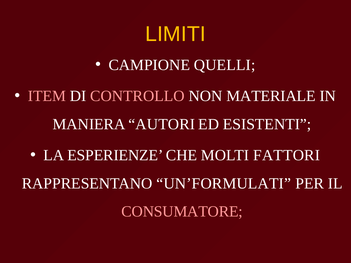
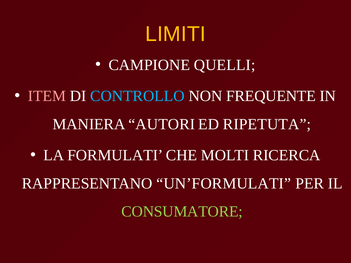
CONTROLLO colour: pink -> light blue (137, 96)
MATERIALE: MATERIALE -> FREQUENTE (271, 96)
ESISTENTI: ESISTENTI -> RIPETUTA (267, 124)
ESPERIENZE: ESPERIENZE -> FORMULATI (115, 155)
FATTORI: FATTORI -> RICERCA (287, 155)
CONSUMATORE colour: pink -> light green (182, 212)
